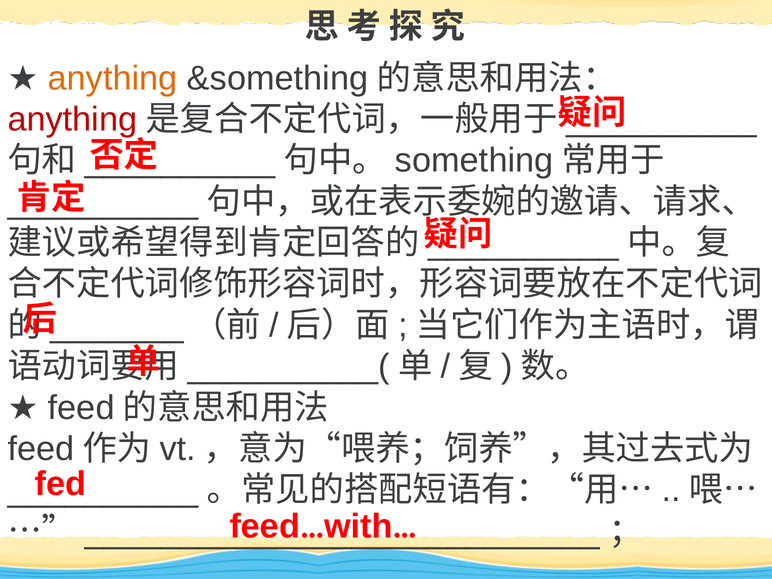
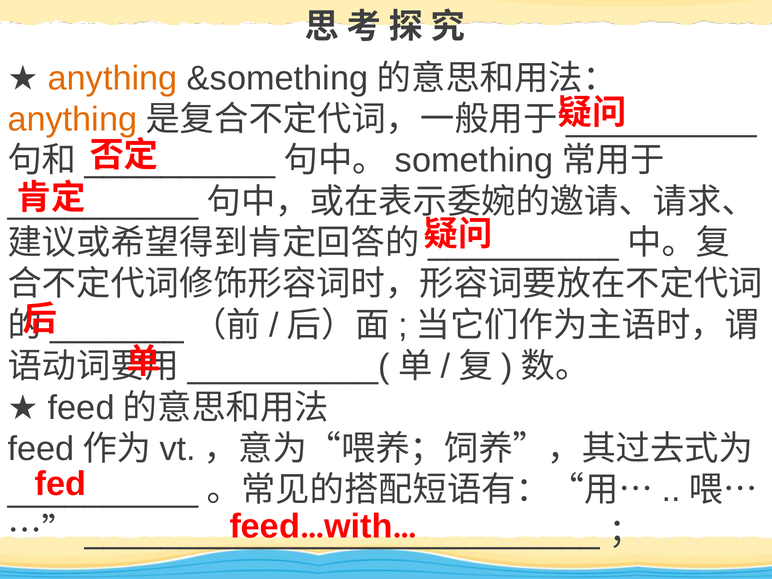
anything colour: red -> orange (72, 119)
